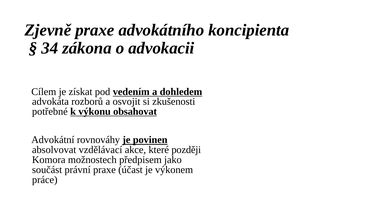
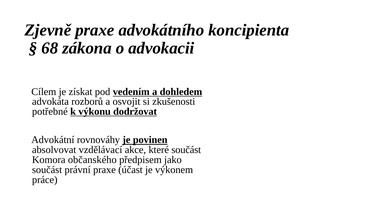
34: 34 -> 68 (50, 48)
obsahovat: obsahovat -> dodržovat (135, 111)
které později: později -> součást (186, 149)
možnostech: možnostech -> občanského (92, 159)
